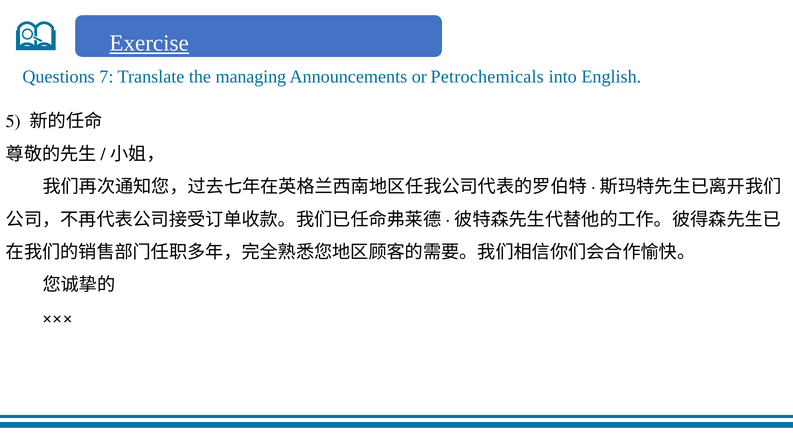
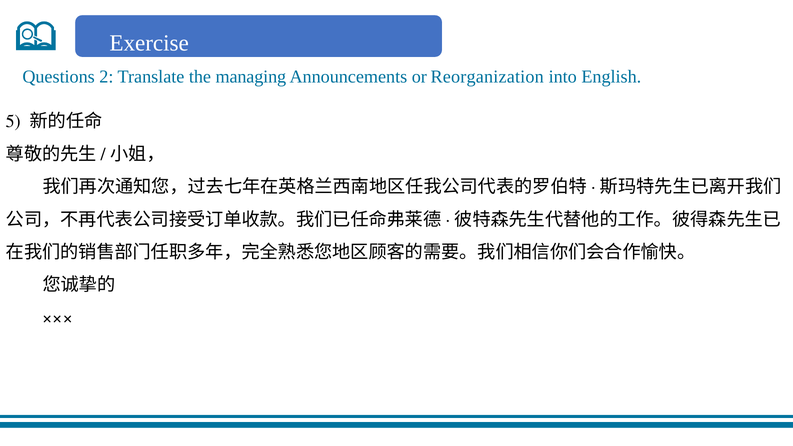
Exercise underline: present -> none (149, 43)
7: 7 -> 2 (106, 77)
Petrochemicals: Petrochemicals -> Reorganization (487, 77)
